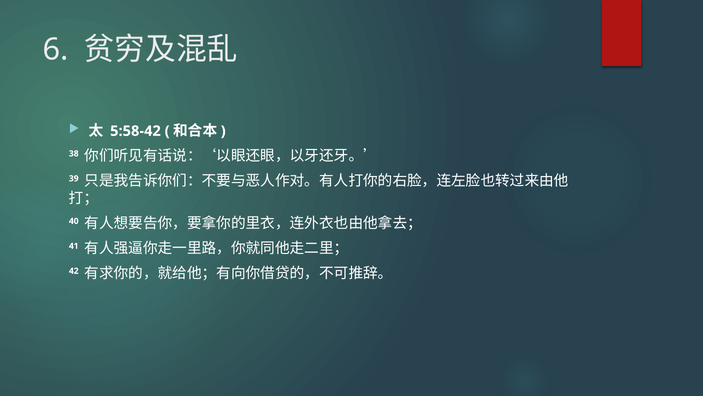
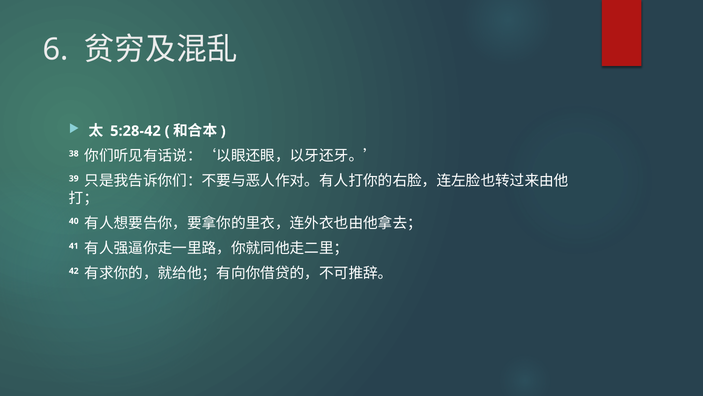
5:58-42: 5:58-42 -> 5:28-42 (135, 131)
